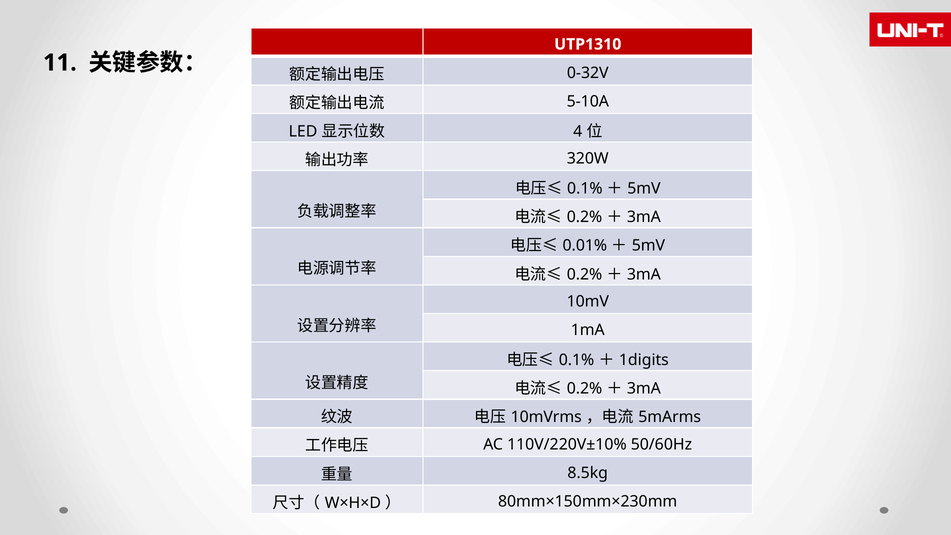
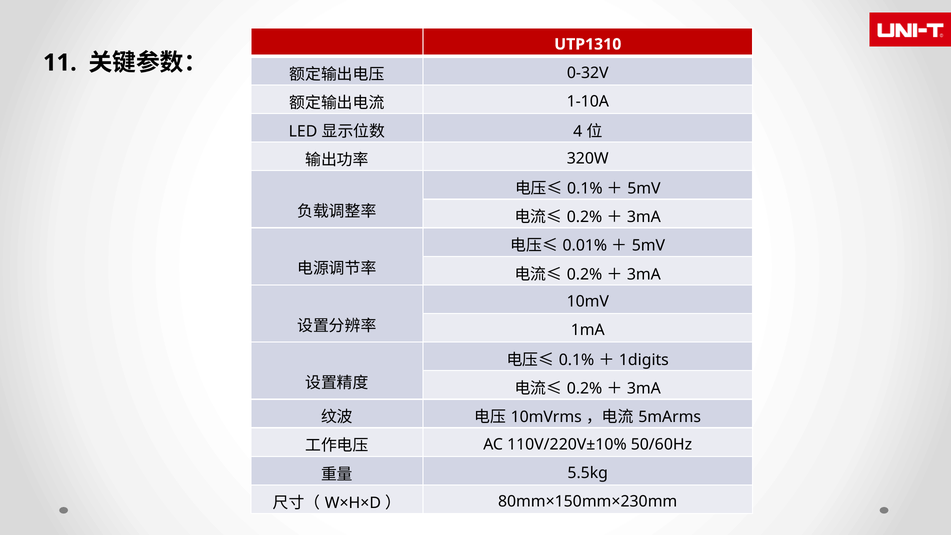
5-10A: 5-10A -> 1-10A (588, 101)
8.5kg: 8.5kg -> 5.5kg (588, 473)
